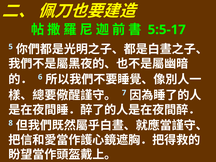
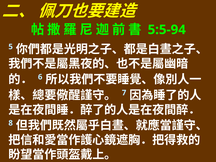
5:5-17: 5:5-17 -> 5:5-94 (167, 30)
